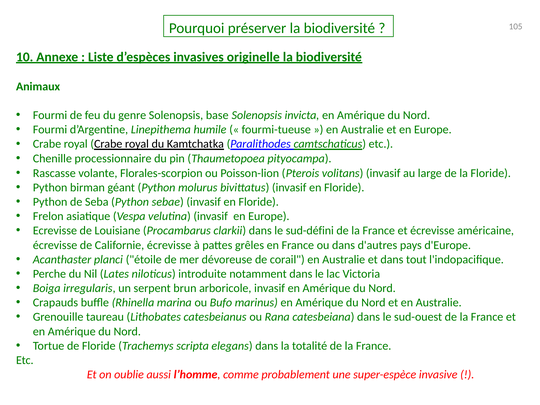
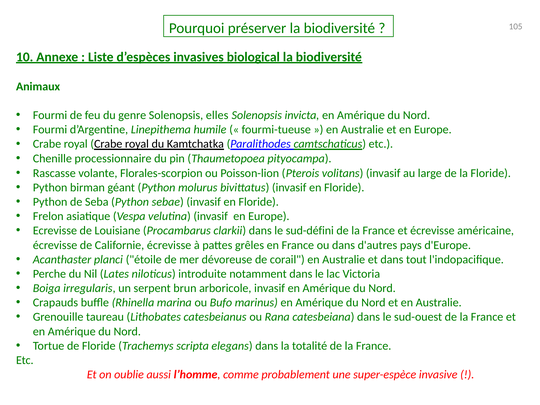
originelle: originelle -> biological (253, 57)
base: base -> elles (217, 115)
